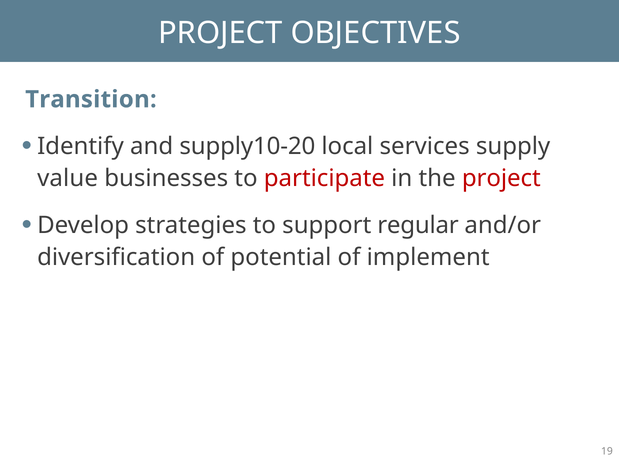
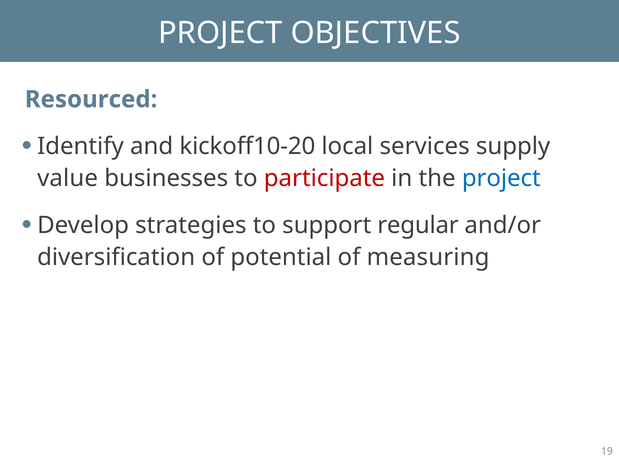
Transition: Transition -> Resourced (91, 99)
supply10-20: supply10-20 -> kickoff10-20 (247, 147)
project colour: red -> blue (501, 178)
implement: implement -> measuring (428, 257)
